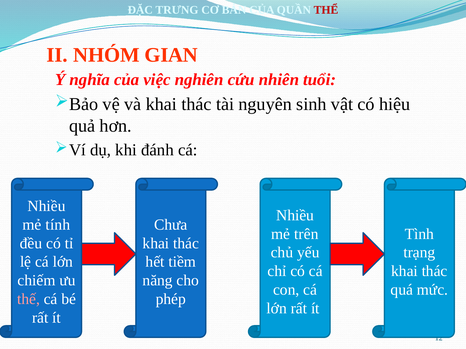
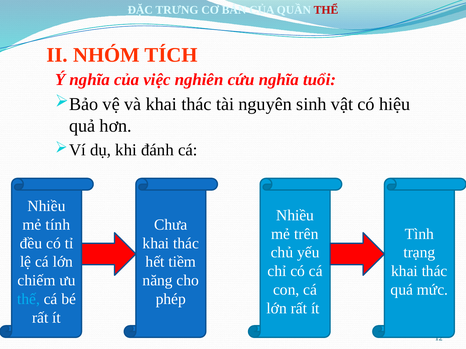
GIAN: GIAN -> TÍCH (171, 55)
cứu nhiên: nhiên -> nghĩa (279, 80)
thế colour: pink -> light blue (28, 299)
